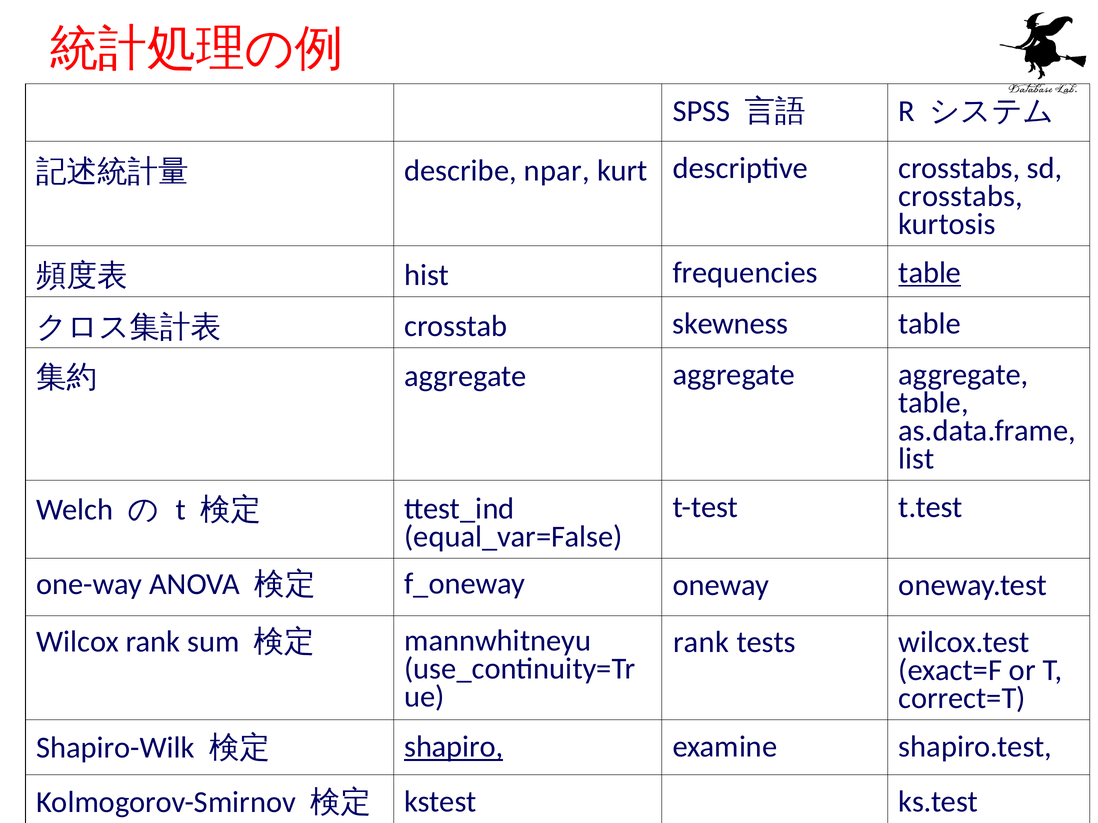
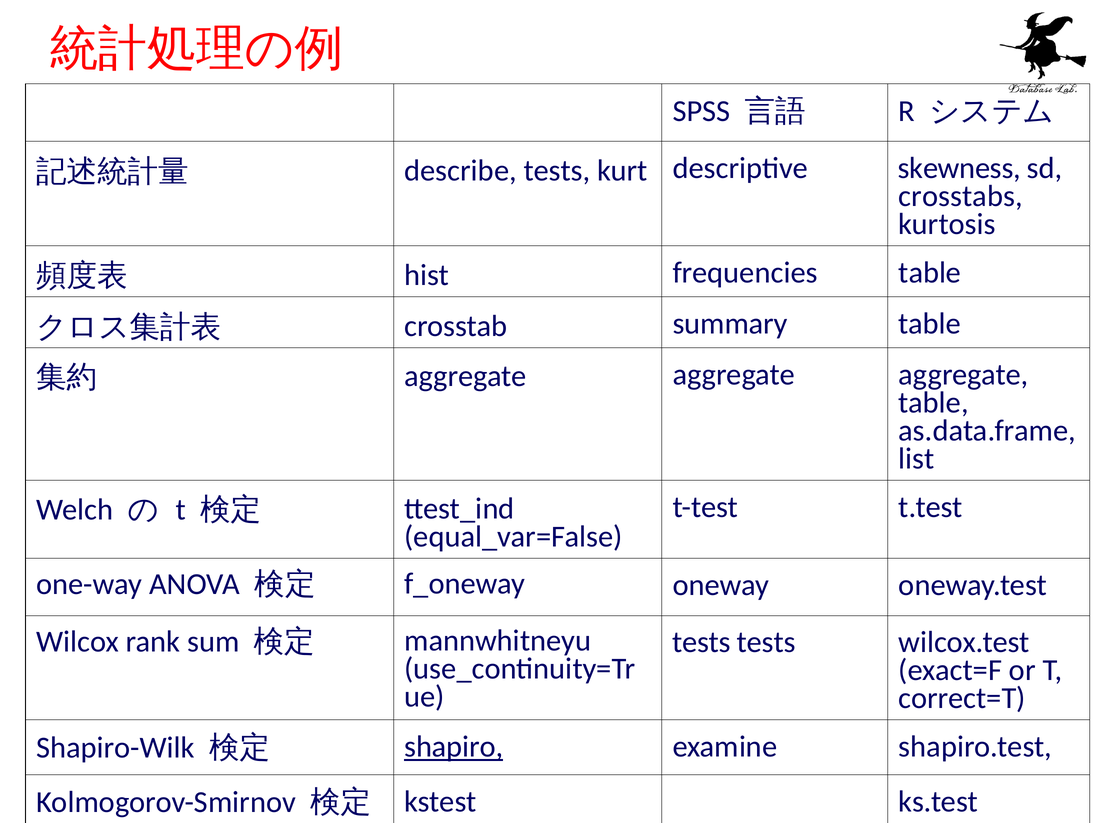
describe npar: npar -> tests (557, 171)
descriptive crosstabs: crosstabs -> skewness (959, 168)
table underline: present -> none (930, 273)
skewness: skewness -> summary (730, 324)
rank: rank -> tests (701, 643)
